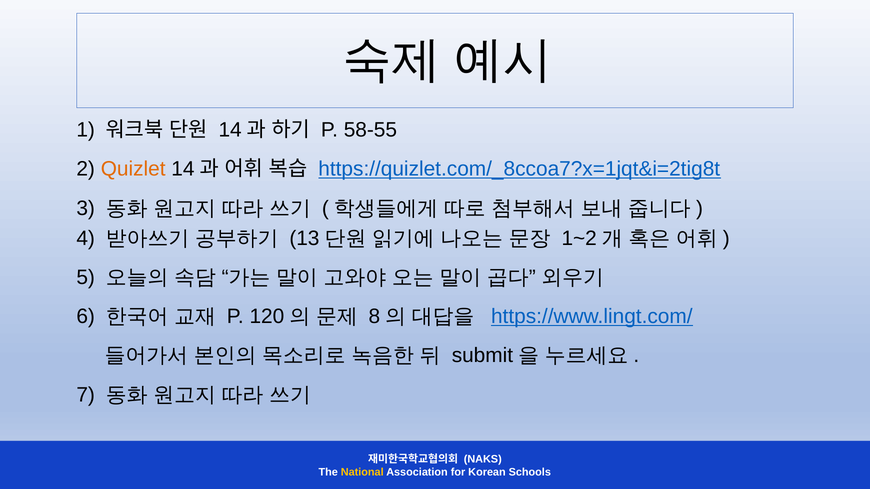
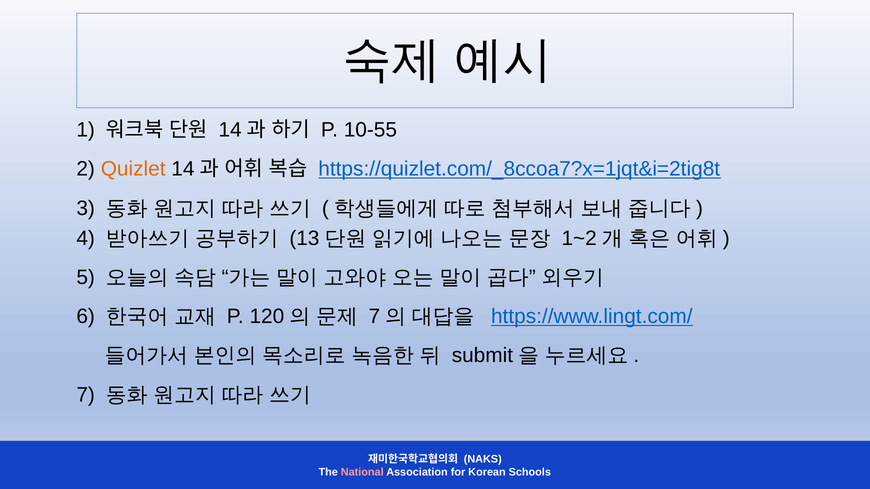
58-55: 58-55 -> 10-55 (370, 130)
8: 8 -> 7 (374, 317)
National colour: yellow -> pink (362, 473)
